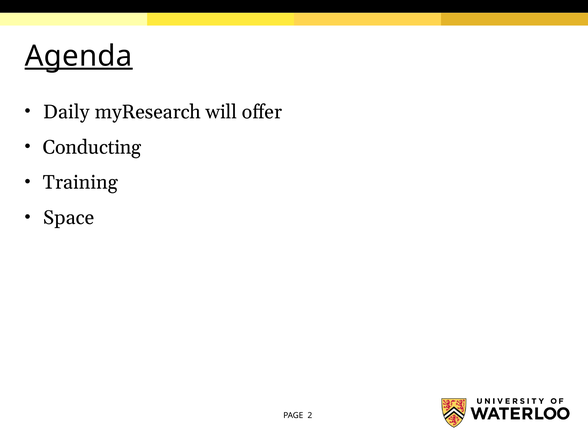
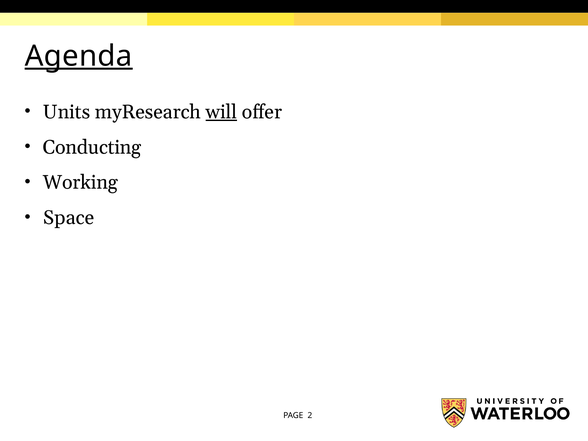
Daily: Daily -> Units (67, 112)
will underline: none -> present (221, 112)
Training: Training -> Working (80, 182)
